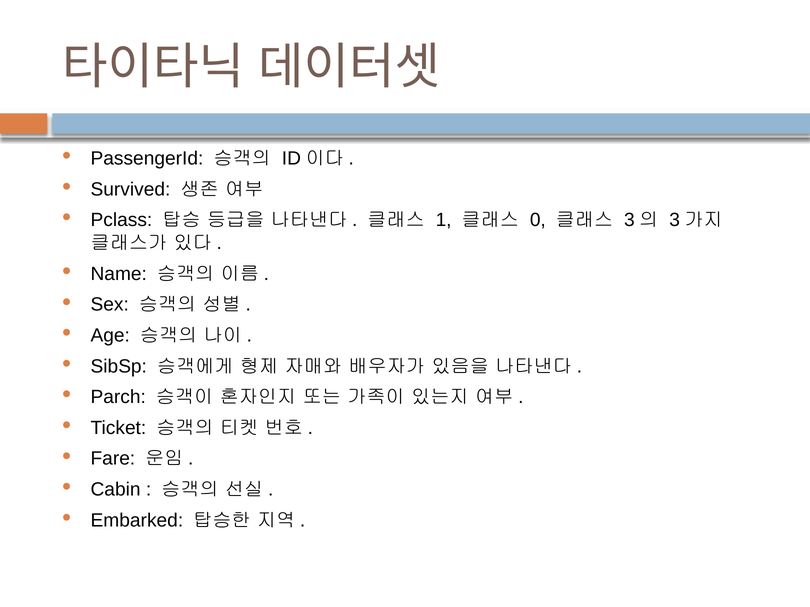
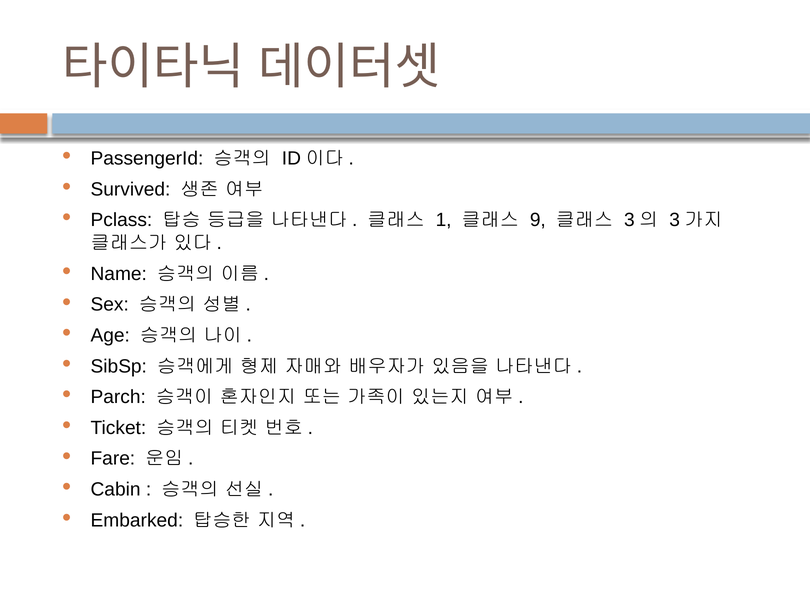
0: 0 -> 9 (538, 220)
